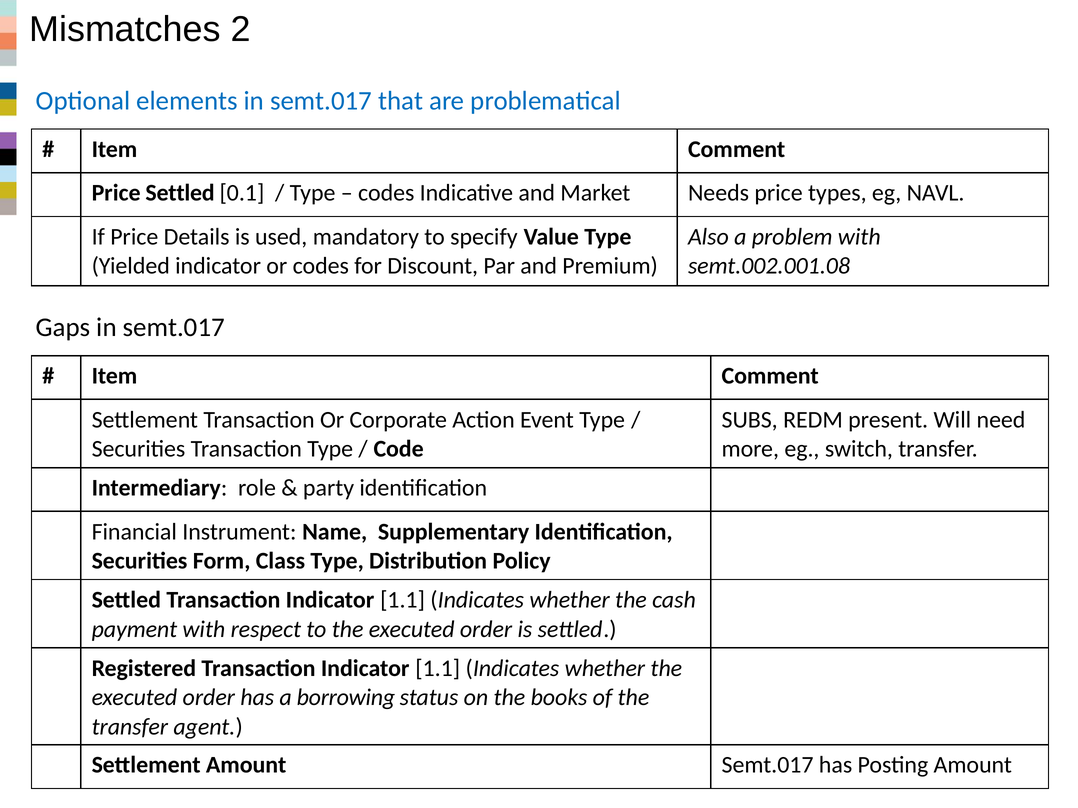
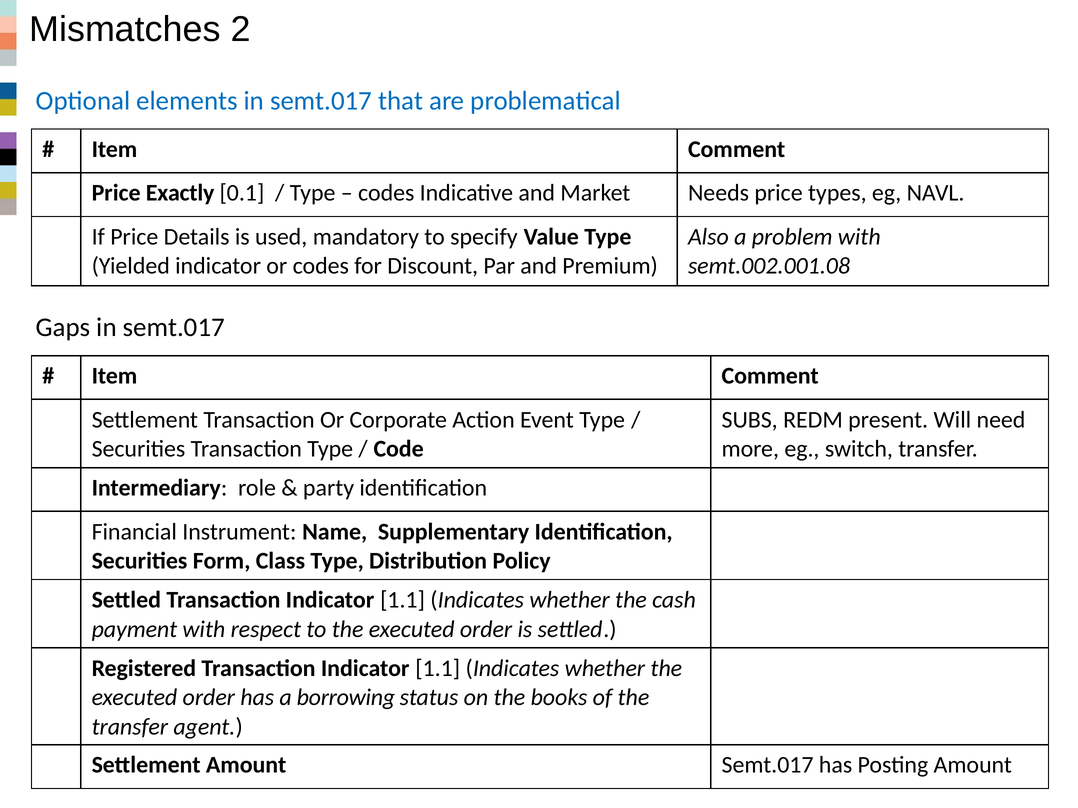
Price Settled: Settled -> Exactly (180, 193)
